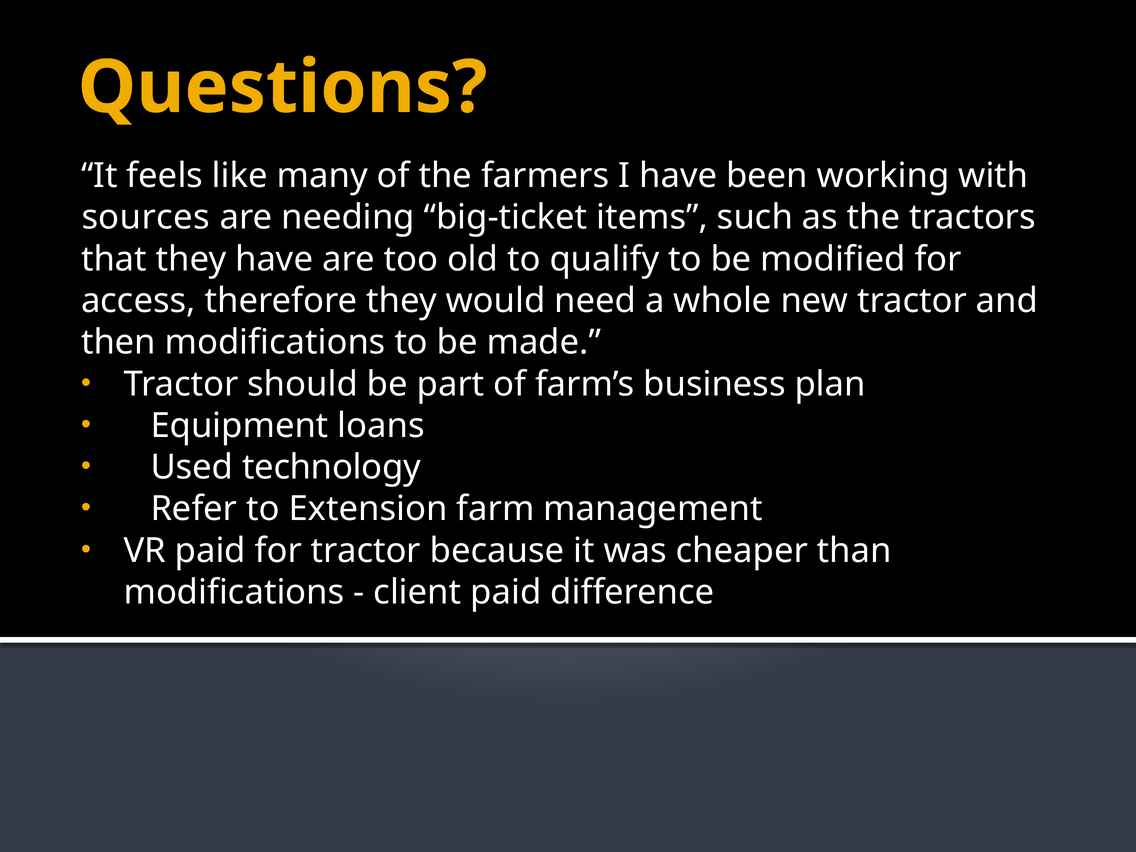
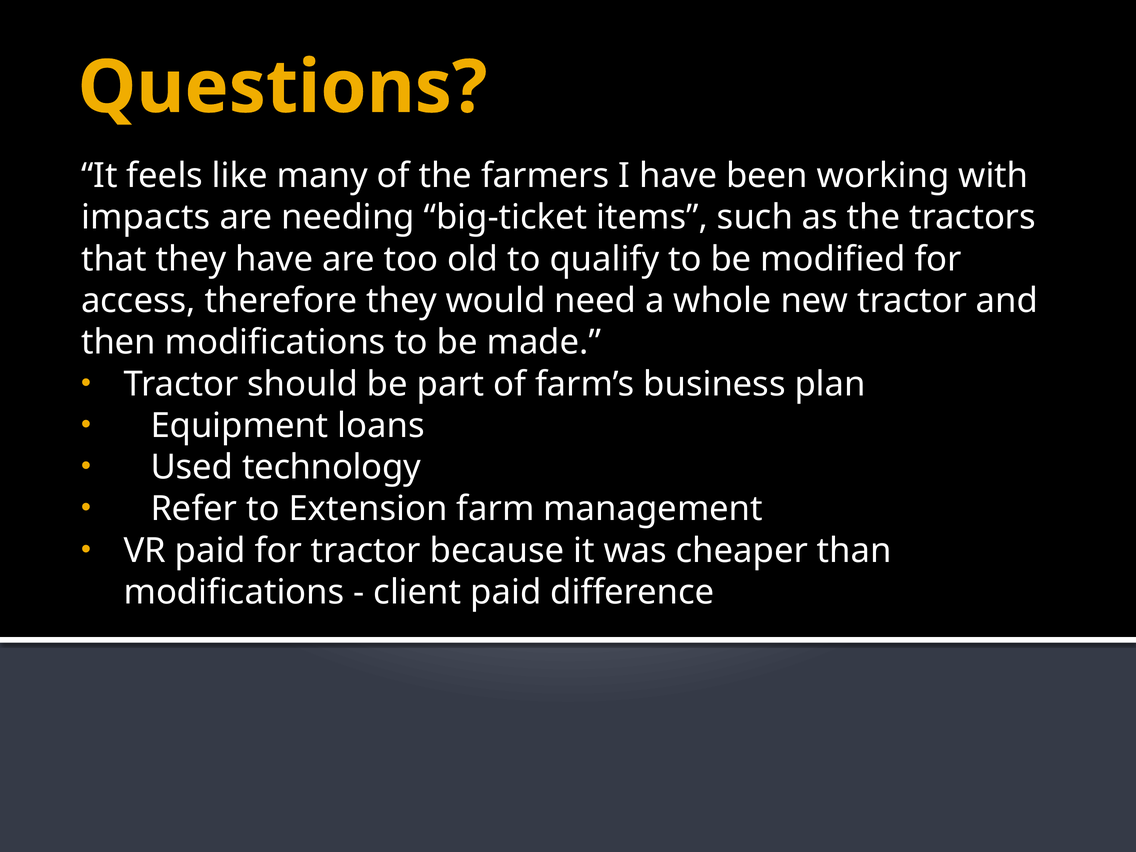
sources: sources -> impacts (146, 218)
